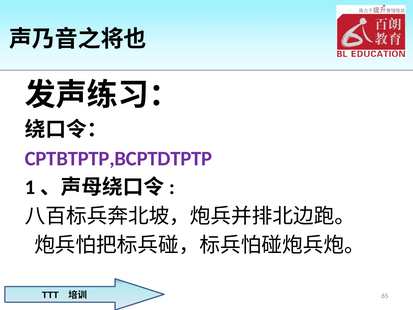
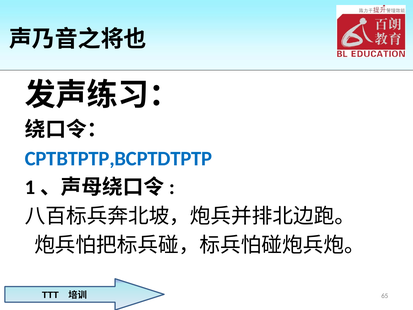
CPTBTPTP,BCPTDTPTP colour: purple -> blue (119, 158)
